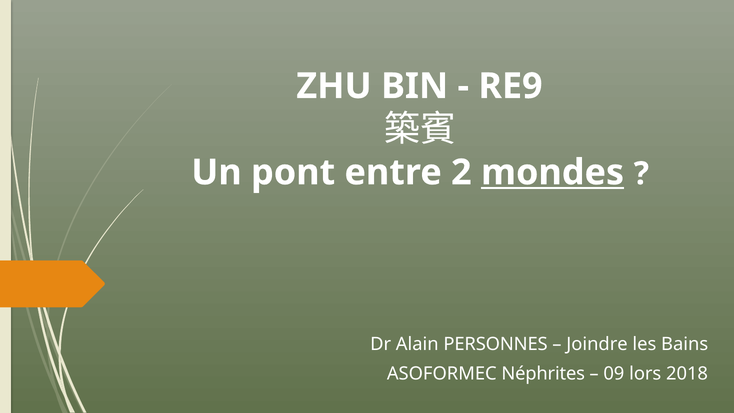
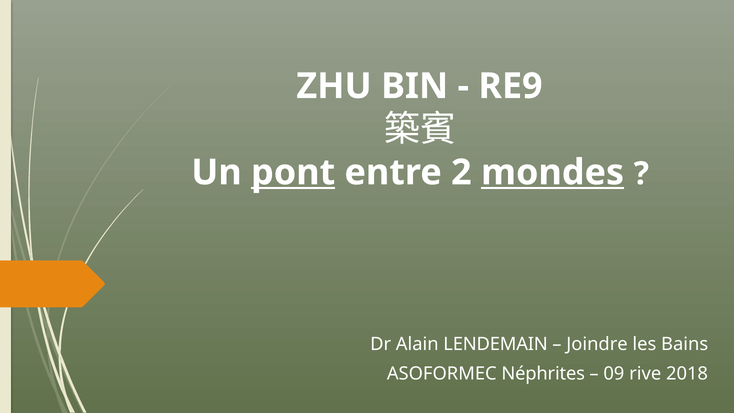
pont underline: none -> present (293, 172)
PERSONNES: PERSONNES -> LENDEMAIN (496, 344)
lors: lors -> rive (645, 374)
